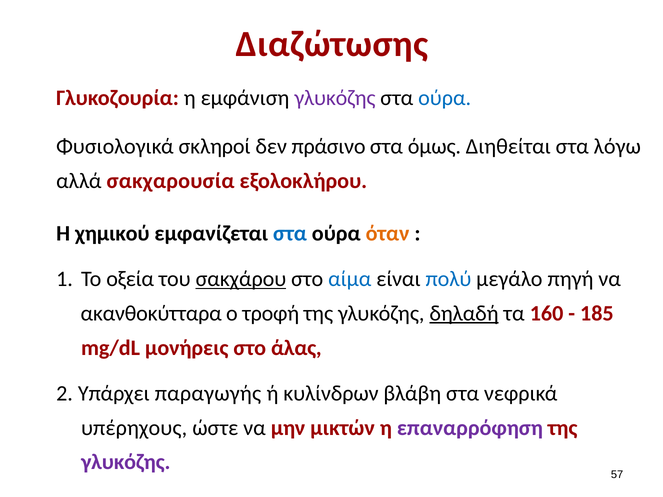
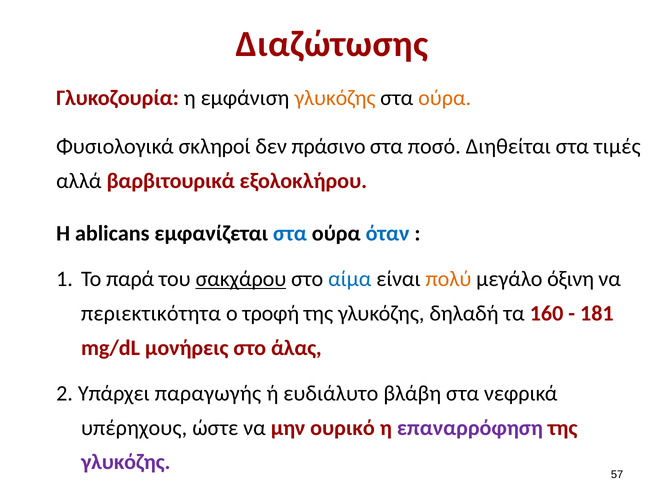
γλυκόζης colour: purple -> orange (335, 98)
ούρα colour: blue -> orange (445, 98)
όμως: όμως -> ποσό (434, 146)
λόγω: λόγω -> τιμές (617, 146)
σακχαρουσία: σακχαρουσία -> βαρβιτουρικά (171, 181)
χημικού: χημικού -> ablicans (112, 234)
όταν colour: orange -> blue (388, 234)
οξεία: οξεία -> παρά (130, 279)
πολύ colour: blue -> orange (448, 279)
πηγή: πηγή -> όξινη (571, 279)
ακανθοκύτταρα: ακανθοκύτταρα -> περιεκτικότητα (151, 314)
δηλαδή underline: present -> none (464, 314)
185: 185 -> 181 (597, 314)
κυλίνδρων: κυλίνδρων -> ευδιάλυτο (331, 393)
μικτών: μικτών -> ουρικό (343, 428)
